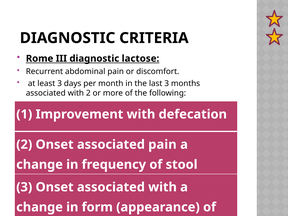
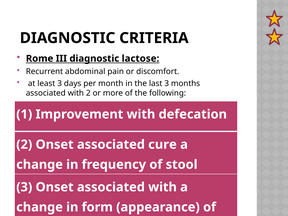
associated pain: pain -> cure (162, 145)
